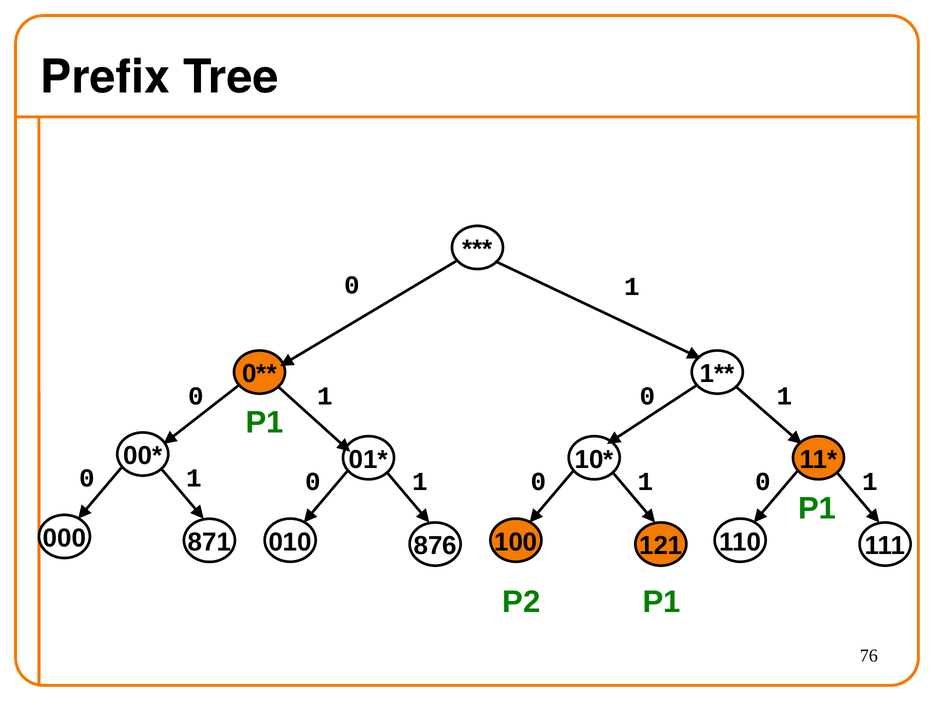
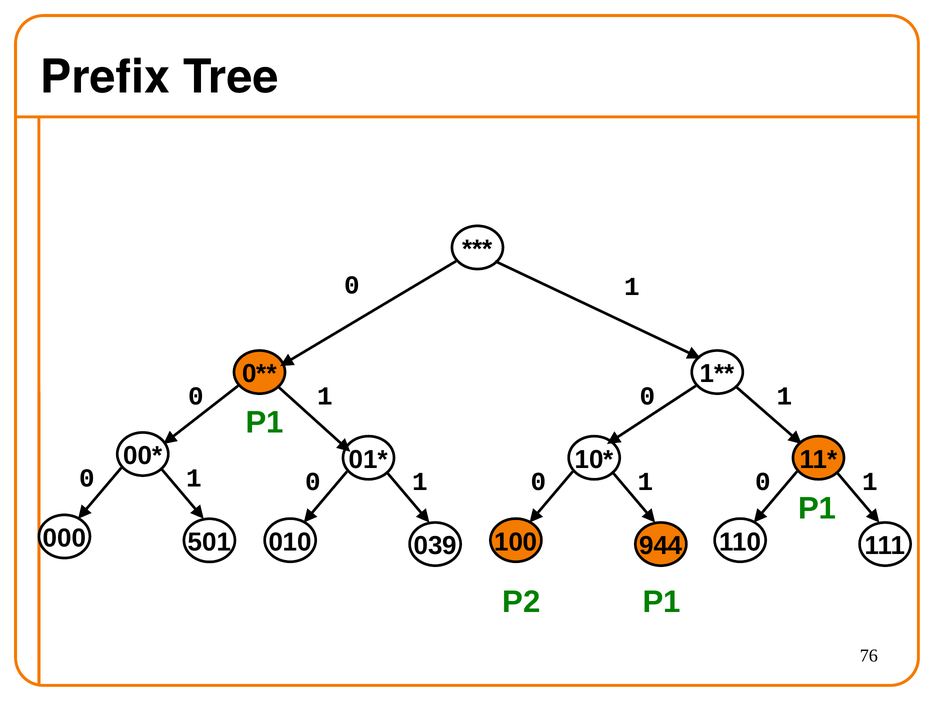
871: 871 -> 501 (209, 542)
876: 876 -> 039 (435, 545)
121: 121 -> 944 (661, 545)
